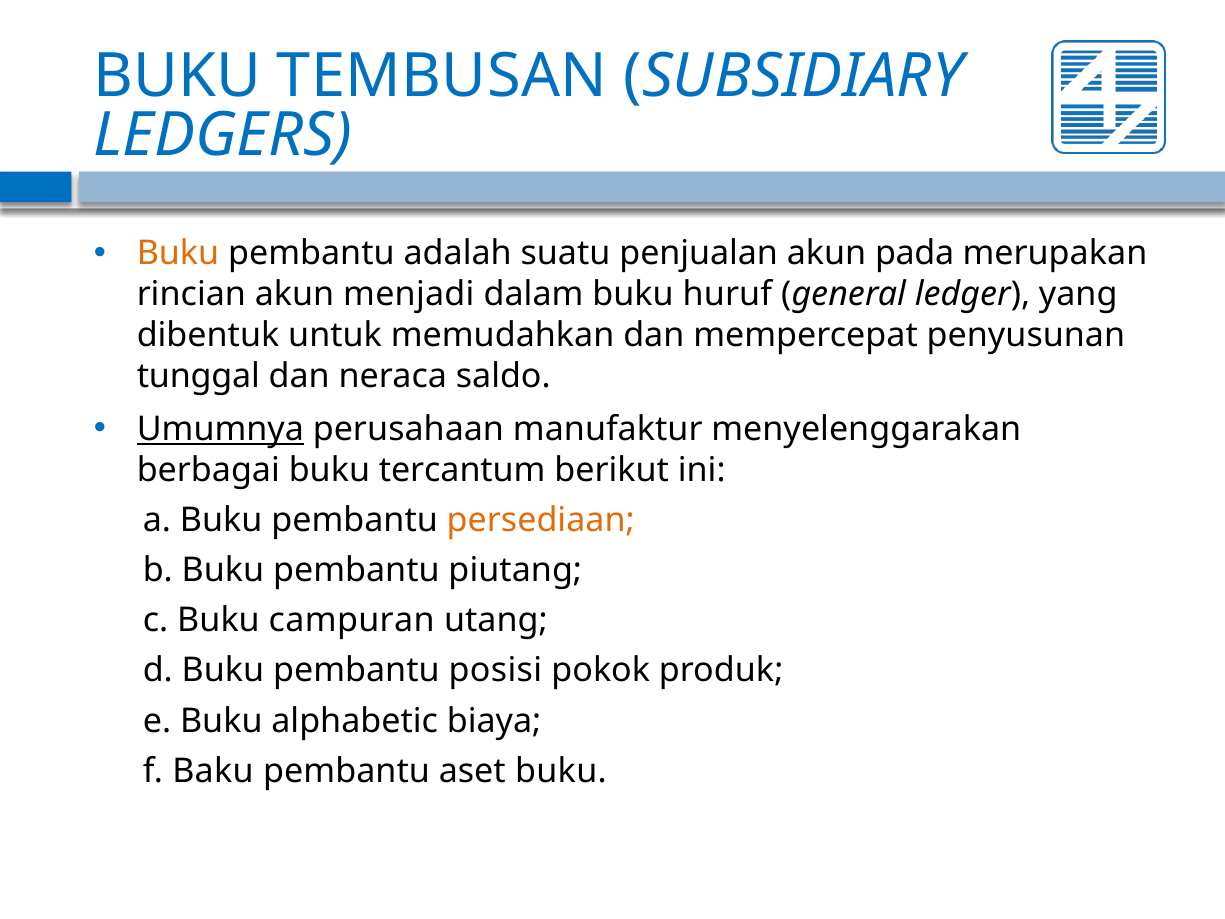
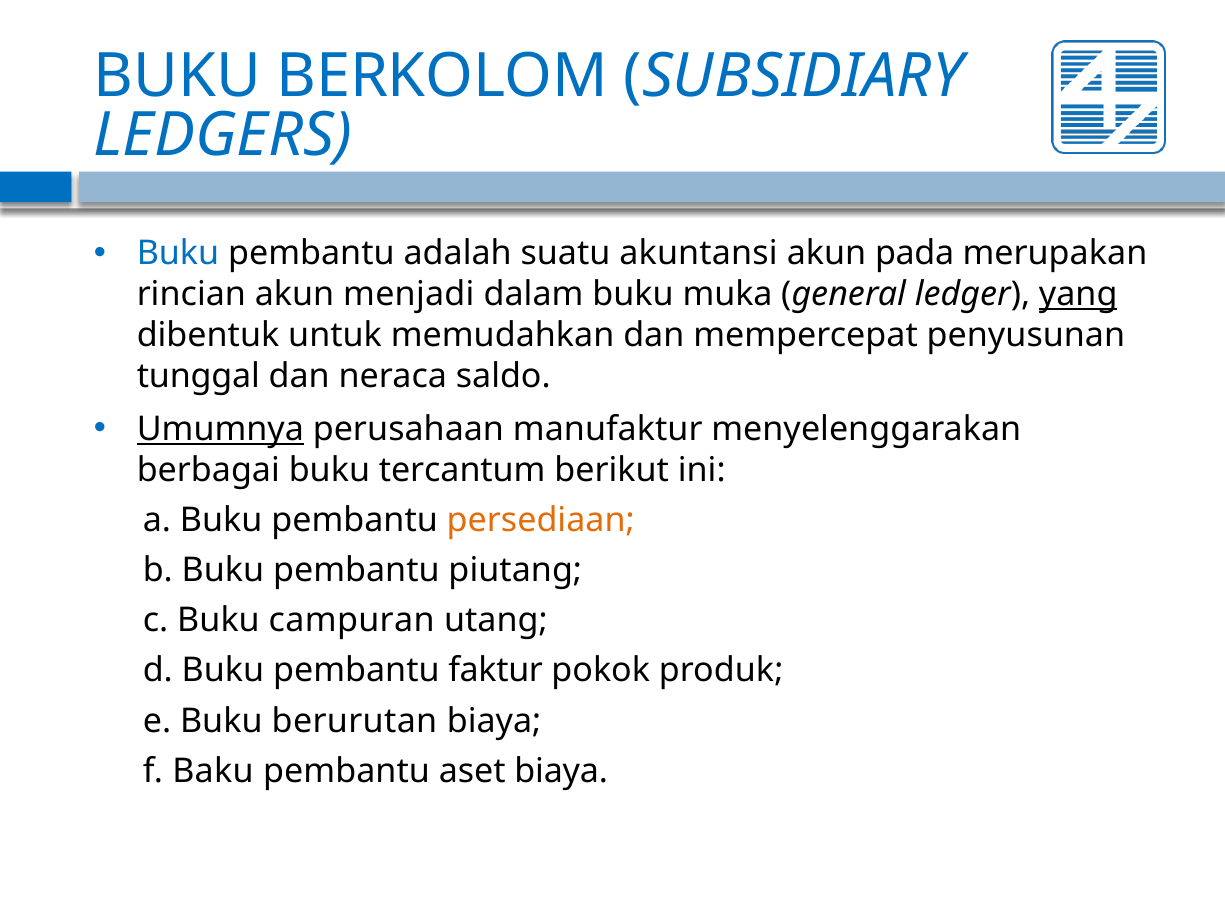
TEMBUSAN: TEMBUSAN -> BERKOLOM (442, 77)
Buku colour: orange -> blue (178, 254)
penjualan: penjualan -> akuntansi (699, 254)
huruf: huruf -> muka (728, 294)
yang underline: none -> present (1078, 294)
posisi: posisi -> faktur (496, 671)
alphabetic: alphabetic -> berurutan (354, 721)
aset buku: buku -> biaya (561, 771)
